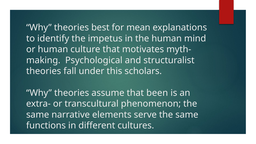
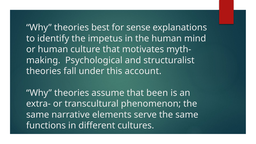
mean: mean -> sense (138, 28)
scholars: scholars -> account (143, 71)
